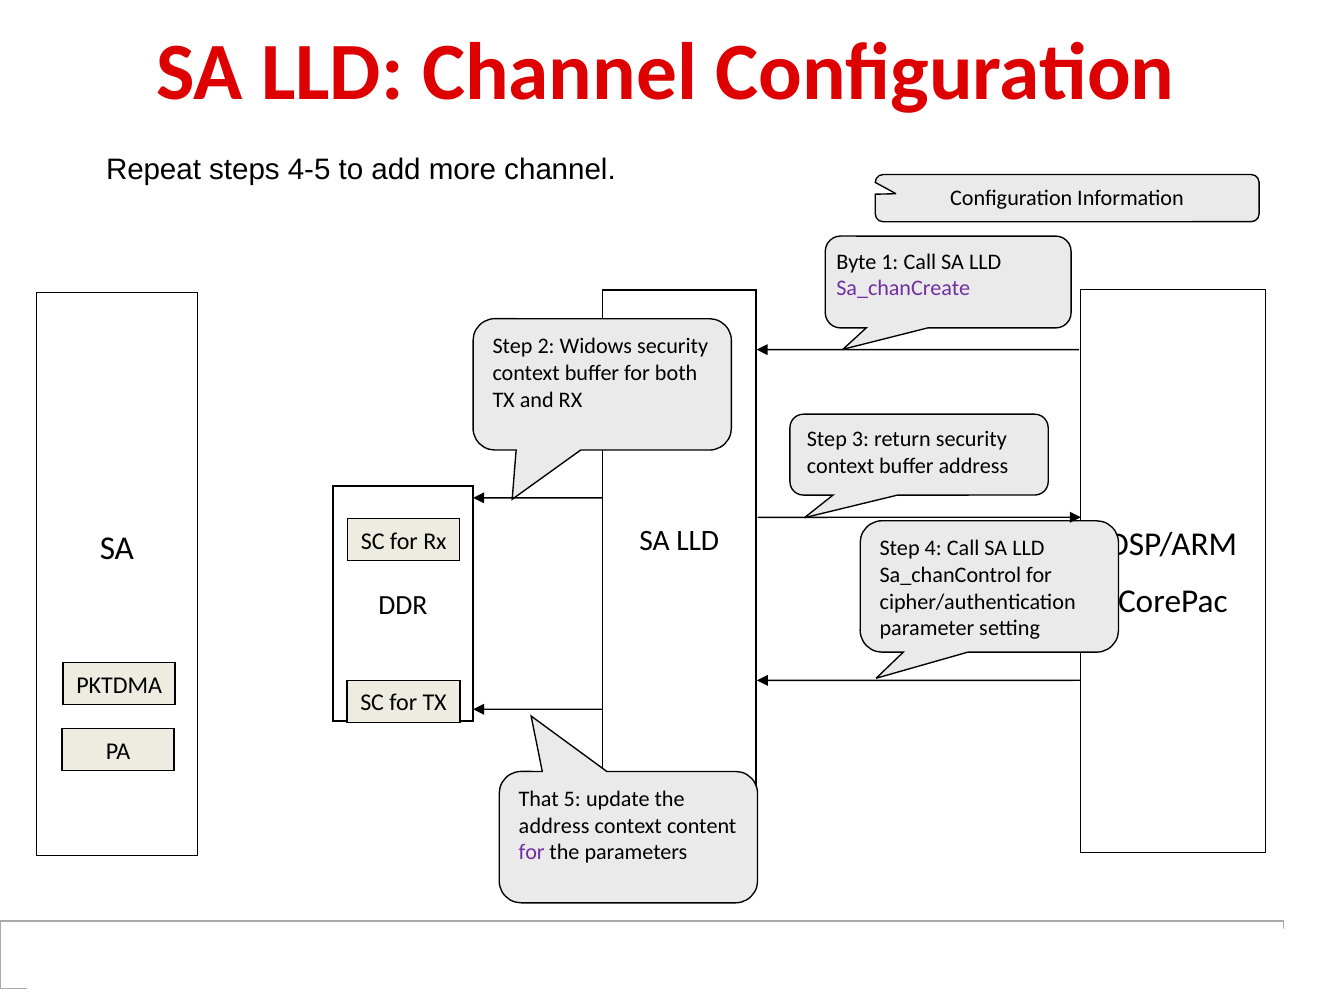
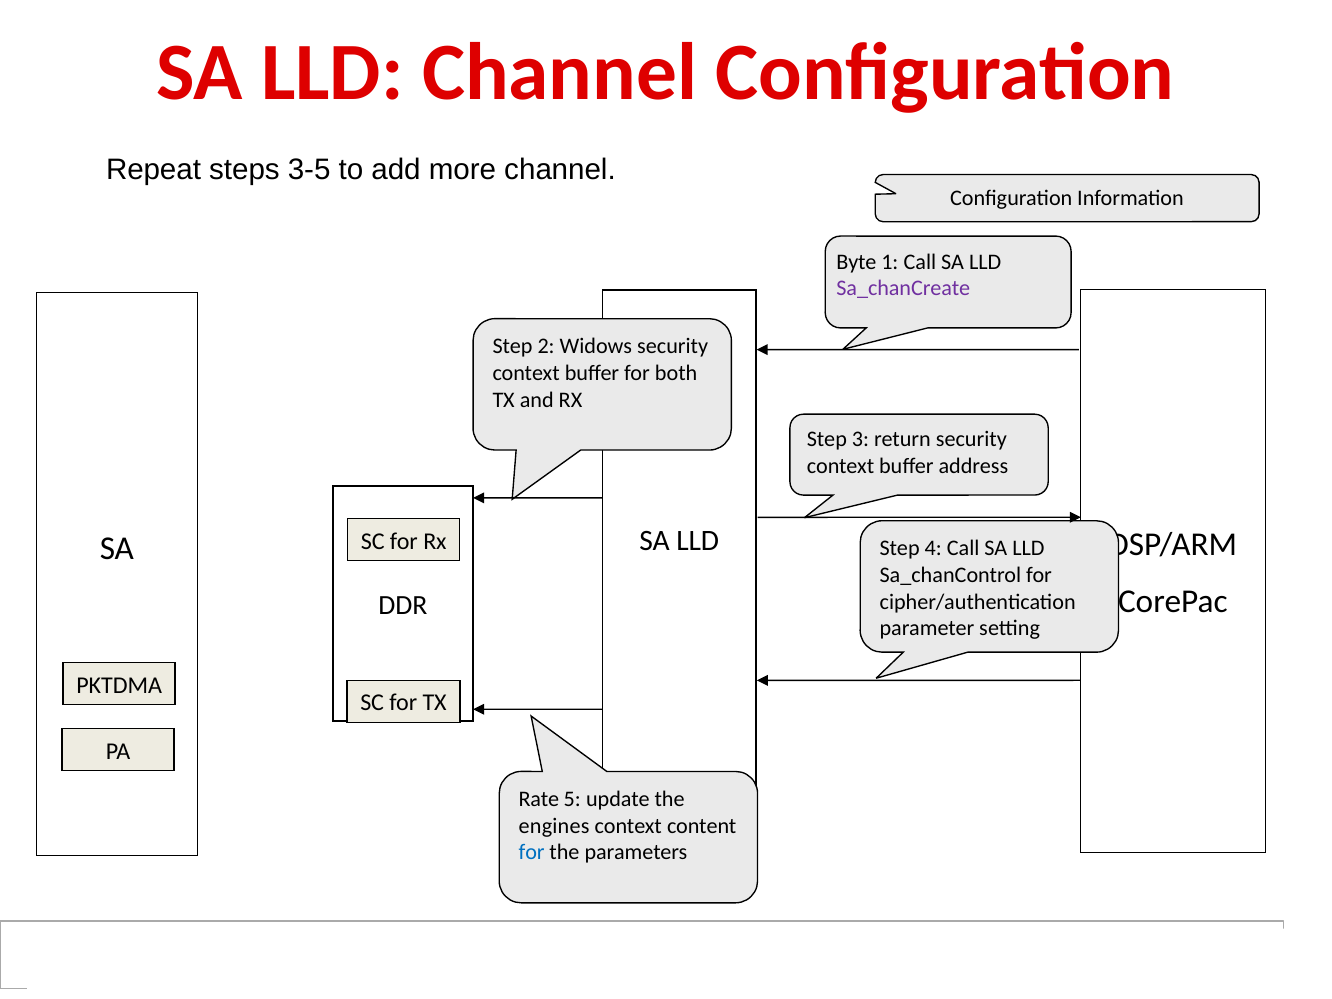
4-5: 4-5 -> 3-5 (309, 170)
That: That -> Rate (539, 799)
address: address -> engines (554, 826)
for colour: purple -> blue (532, 853)
